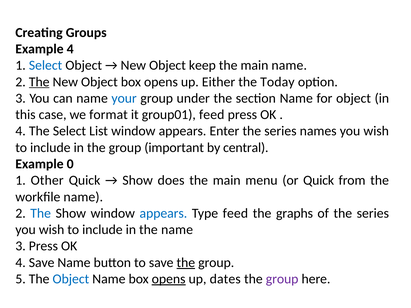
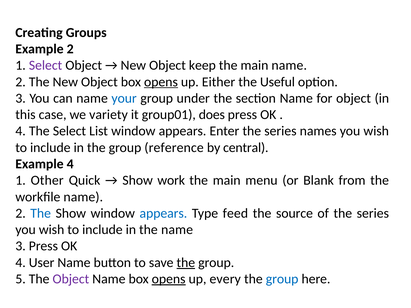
Example 4: 4 -> 2 (70, 49)
Select colour: blue -> purple (46, 65)
The underline: present -> none (39, 82)
opens underline: none -> present (161, 82)
Today: Today -> Useful (277, 82)
format: format -> variety (108, 115)
group01 feed: feed -> does (212, 115)
important: important -> reference (174, 148)
Example 0: 0 -> 4 (70, 164)
does: does -> work (171, 181)
or Quick: Quick -> Blank (319, 181)
graphs: graphs -> source (294, 213)
4 Save: Save -> User (42, 263)
Object colour: blue -> purple (71, 279)
dates: dates -> every (225, 279)
group colour: purple -> blue (282, 279)
